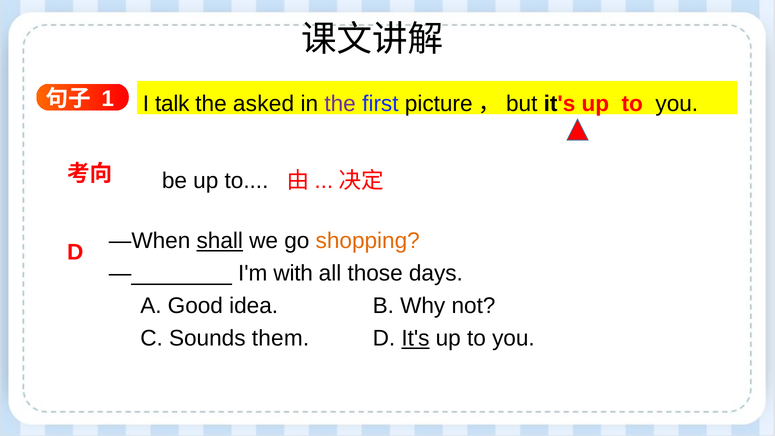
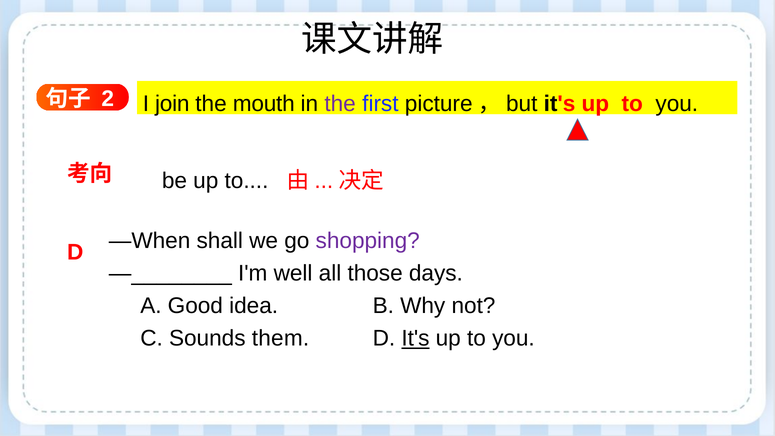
1: 1 -> 2 (108, 99)
talk: talk -> join (172, 104)
asked: asked -> mouth (264, 104)
shall underline: present -> none (220, 241)
shopping colour: orange -> purple (368, 241)
with: with -> well (293, 273)
